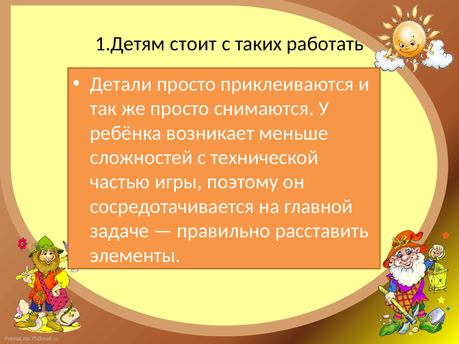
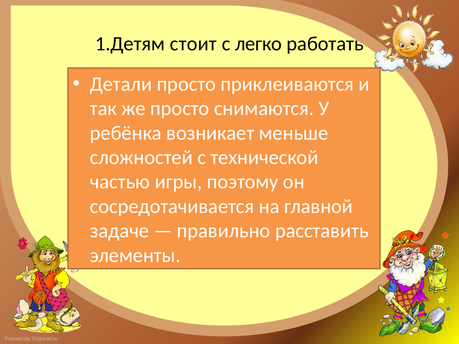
таких: таких -> легко (259, 44)
